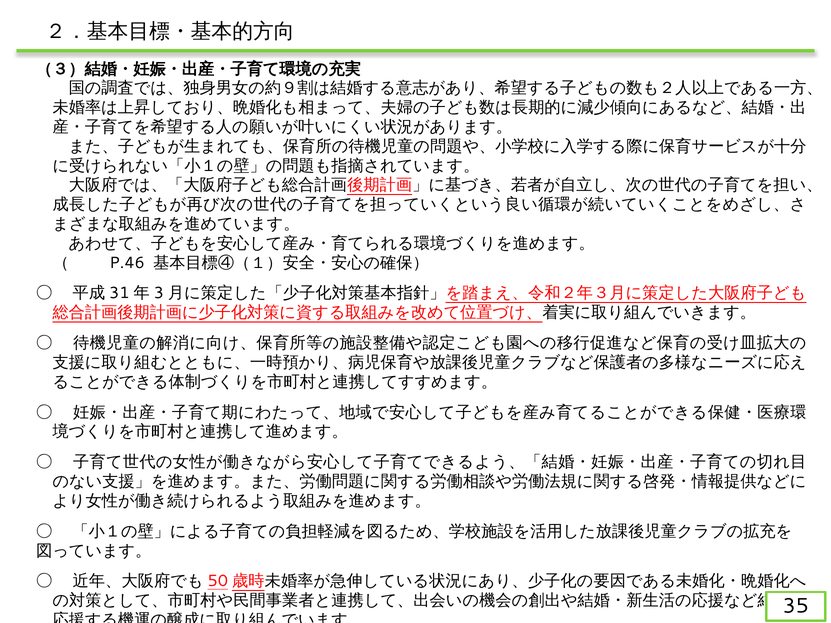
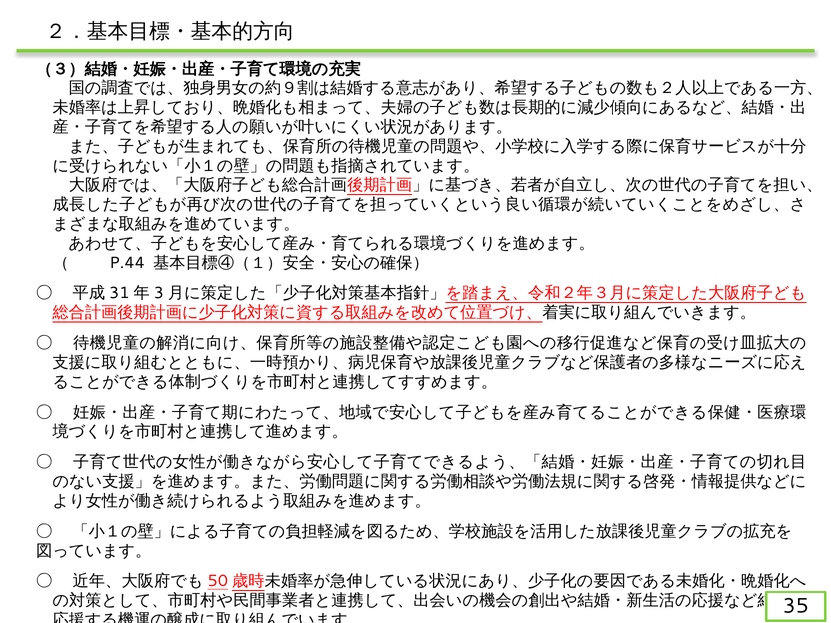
P.46: P.46 -> P.44 (127, 263)
